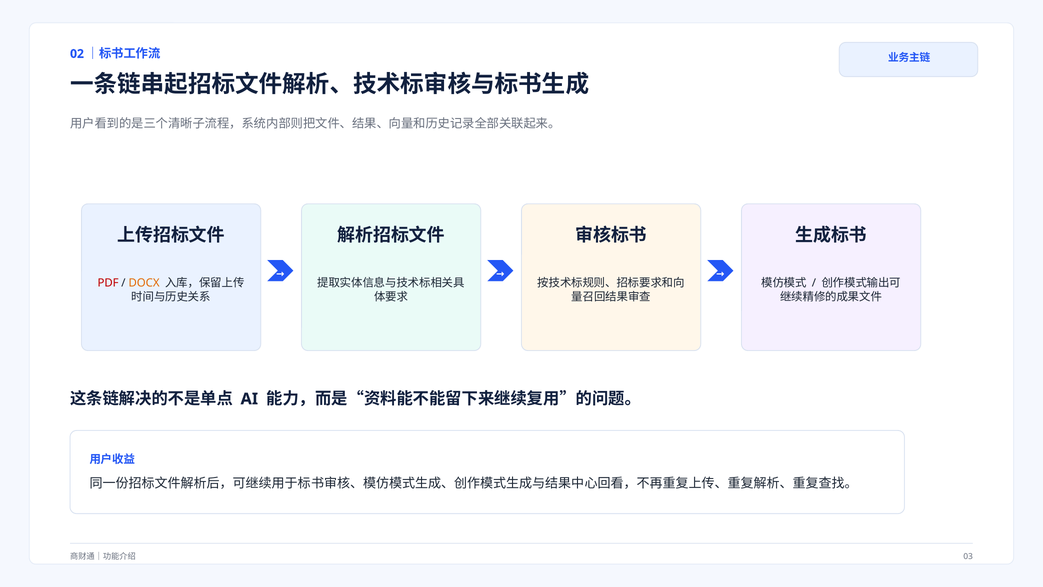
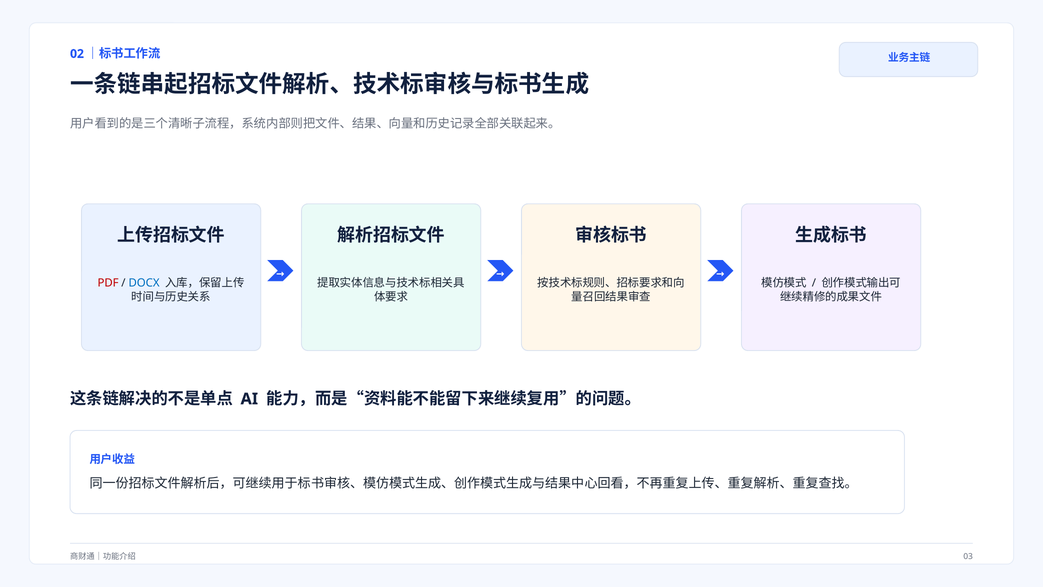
DOCX colour: orange -> blue (144, 283)
